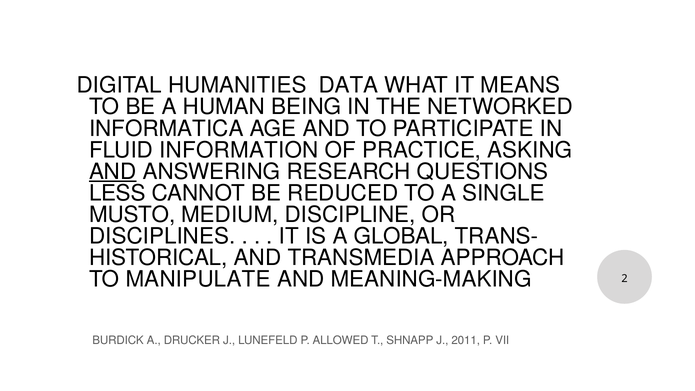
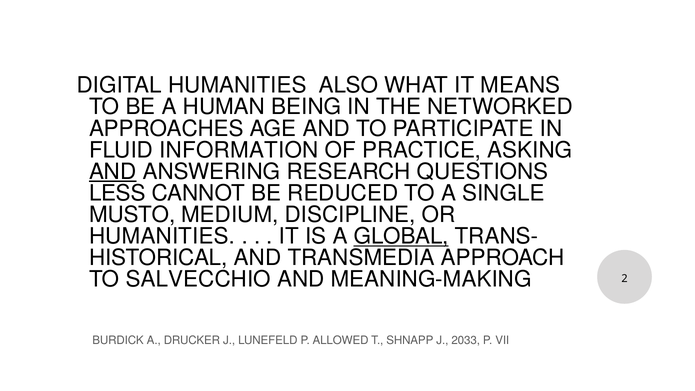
DATA: DATA -> ALSO (349, 86)
INFORMATICA: INFORMATICA -> APPROACHES (166, 129)
DISCIPLINES: DISCIPLINES -> HUMANITIES (162, 236)
GLOBAL underline: none -> present (401, 236)
MANIPULATE: MANIPULATE -> SALVECCHIO (198, 279)
2011: 2011 -> 2033 (466, 340)
